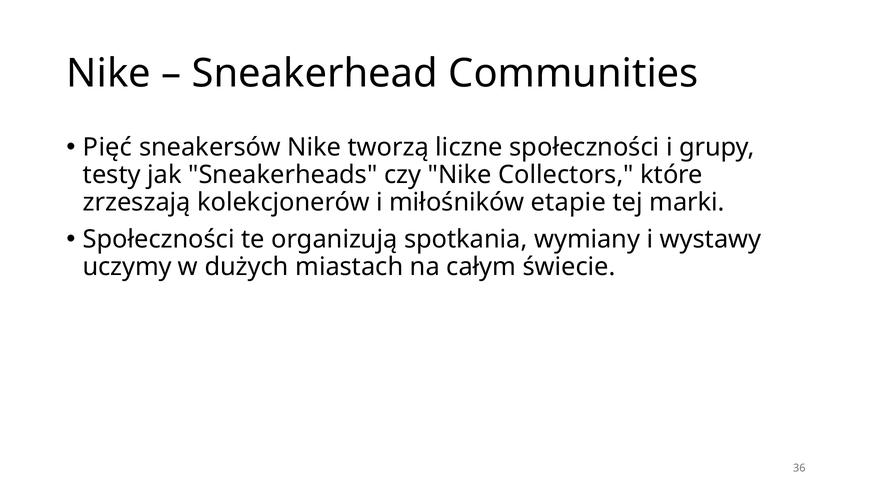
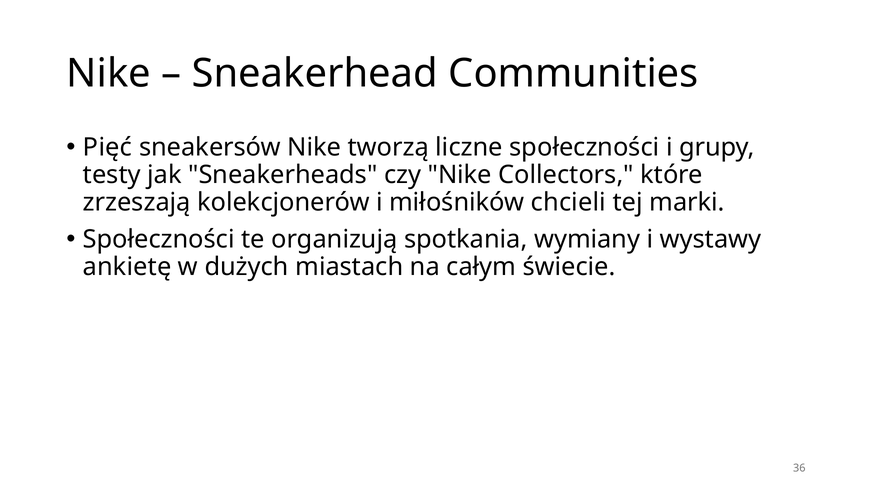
etapie: etapie -> chcieli (568, 202)
uczymy: uczymy -> ankietę (127, 266)
